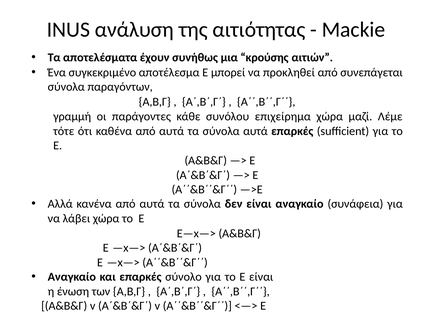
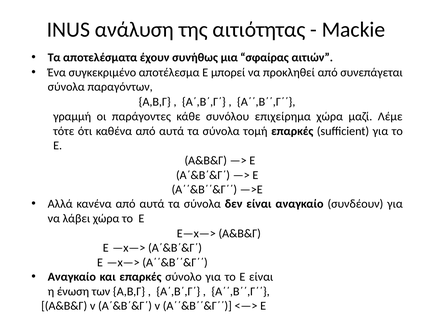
κρούσης: κρούσης -> σφαίρας (264, 57)
σύνολα αυτά: αυτά -> τομή (255, 131)
συνάφεια: συνάφεια -> συνδέουν (355, 204)
